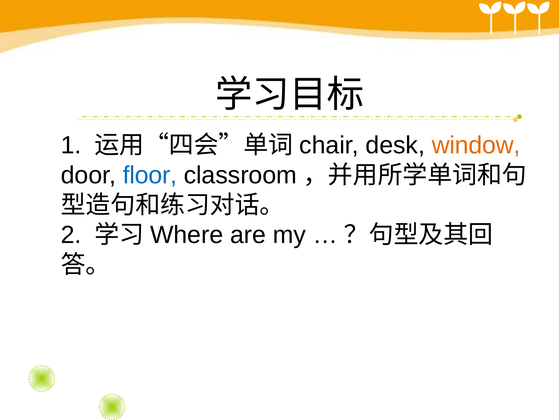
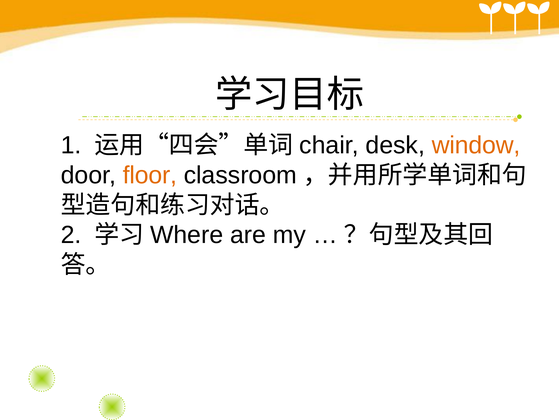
floor colour: blue -> orange (150, 175)
